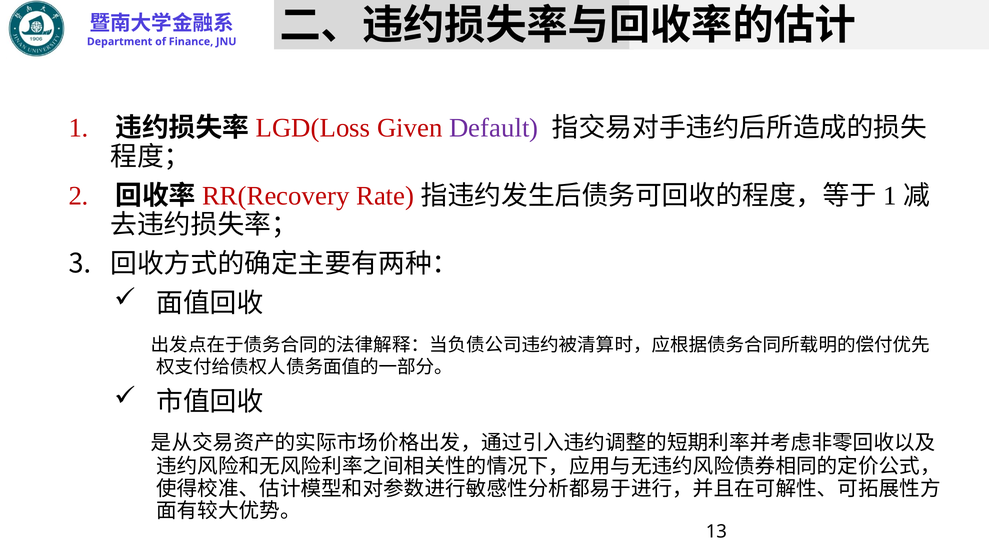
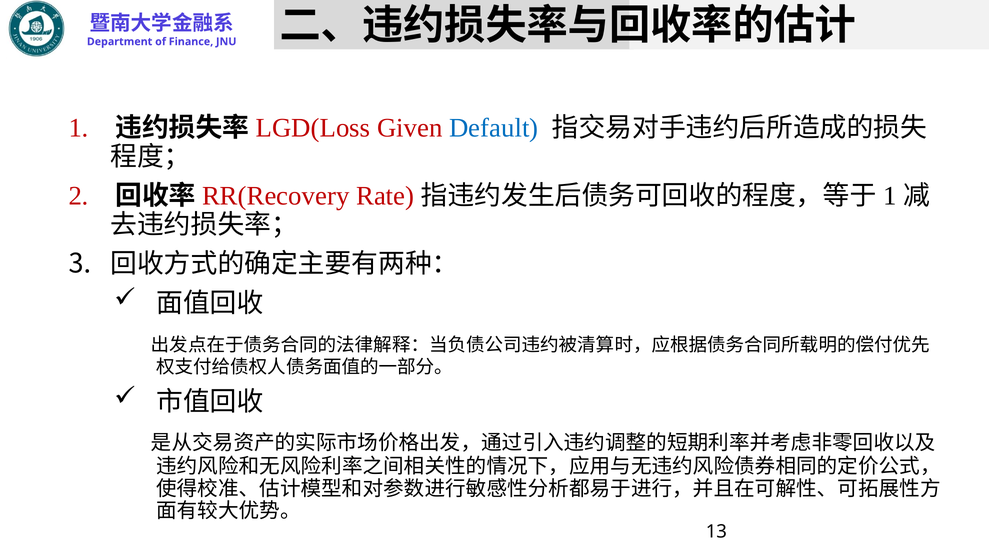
Default colour: purple -> blue (494, 128)
